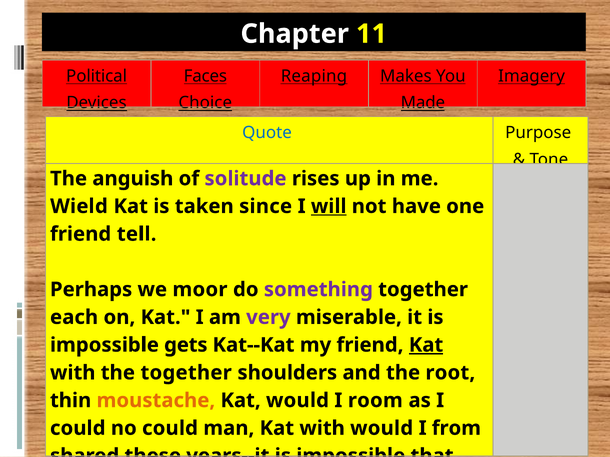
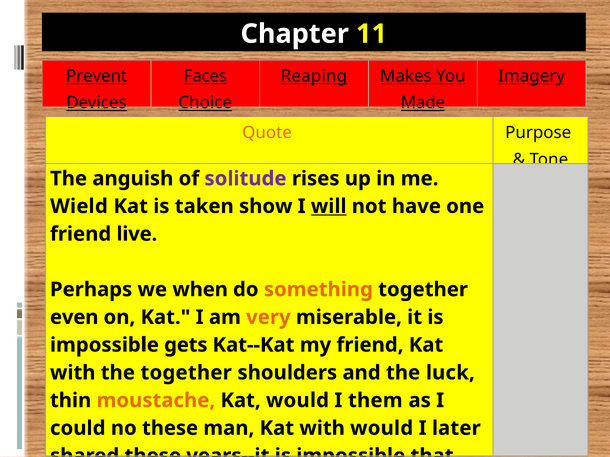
Political: Political -> Prevent (97, 76)
Quote colour: blue -> orange (267, 133)
since: since -> show (266, 207)
tell: tell -> live (137, 234)
moor: moor -> when (200, 290)
something colour: purple -> orange (318, 290)
each: each -> even (74, 318)
very colour: purple -> orange (268, 318)
Kat underline: present -> none (426, 345)
root: root -> luck (450, 373)
room: room -> them (375, 401)
no could: could -> these (170, 429)
from: from -> later (456, 429)
